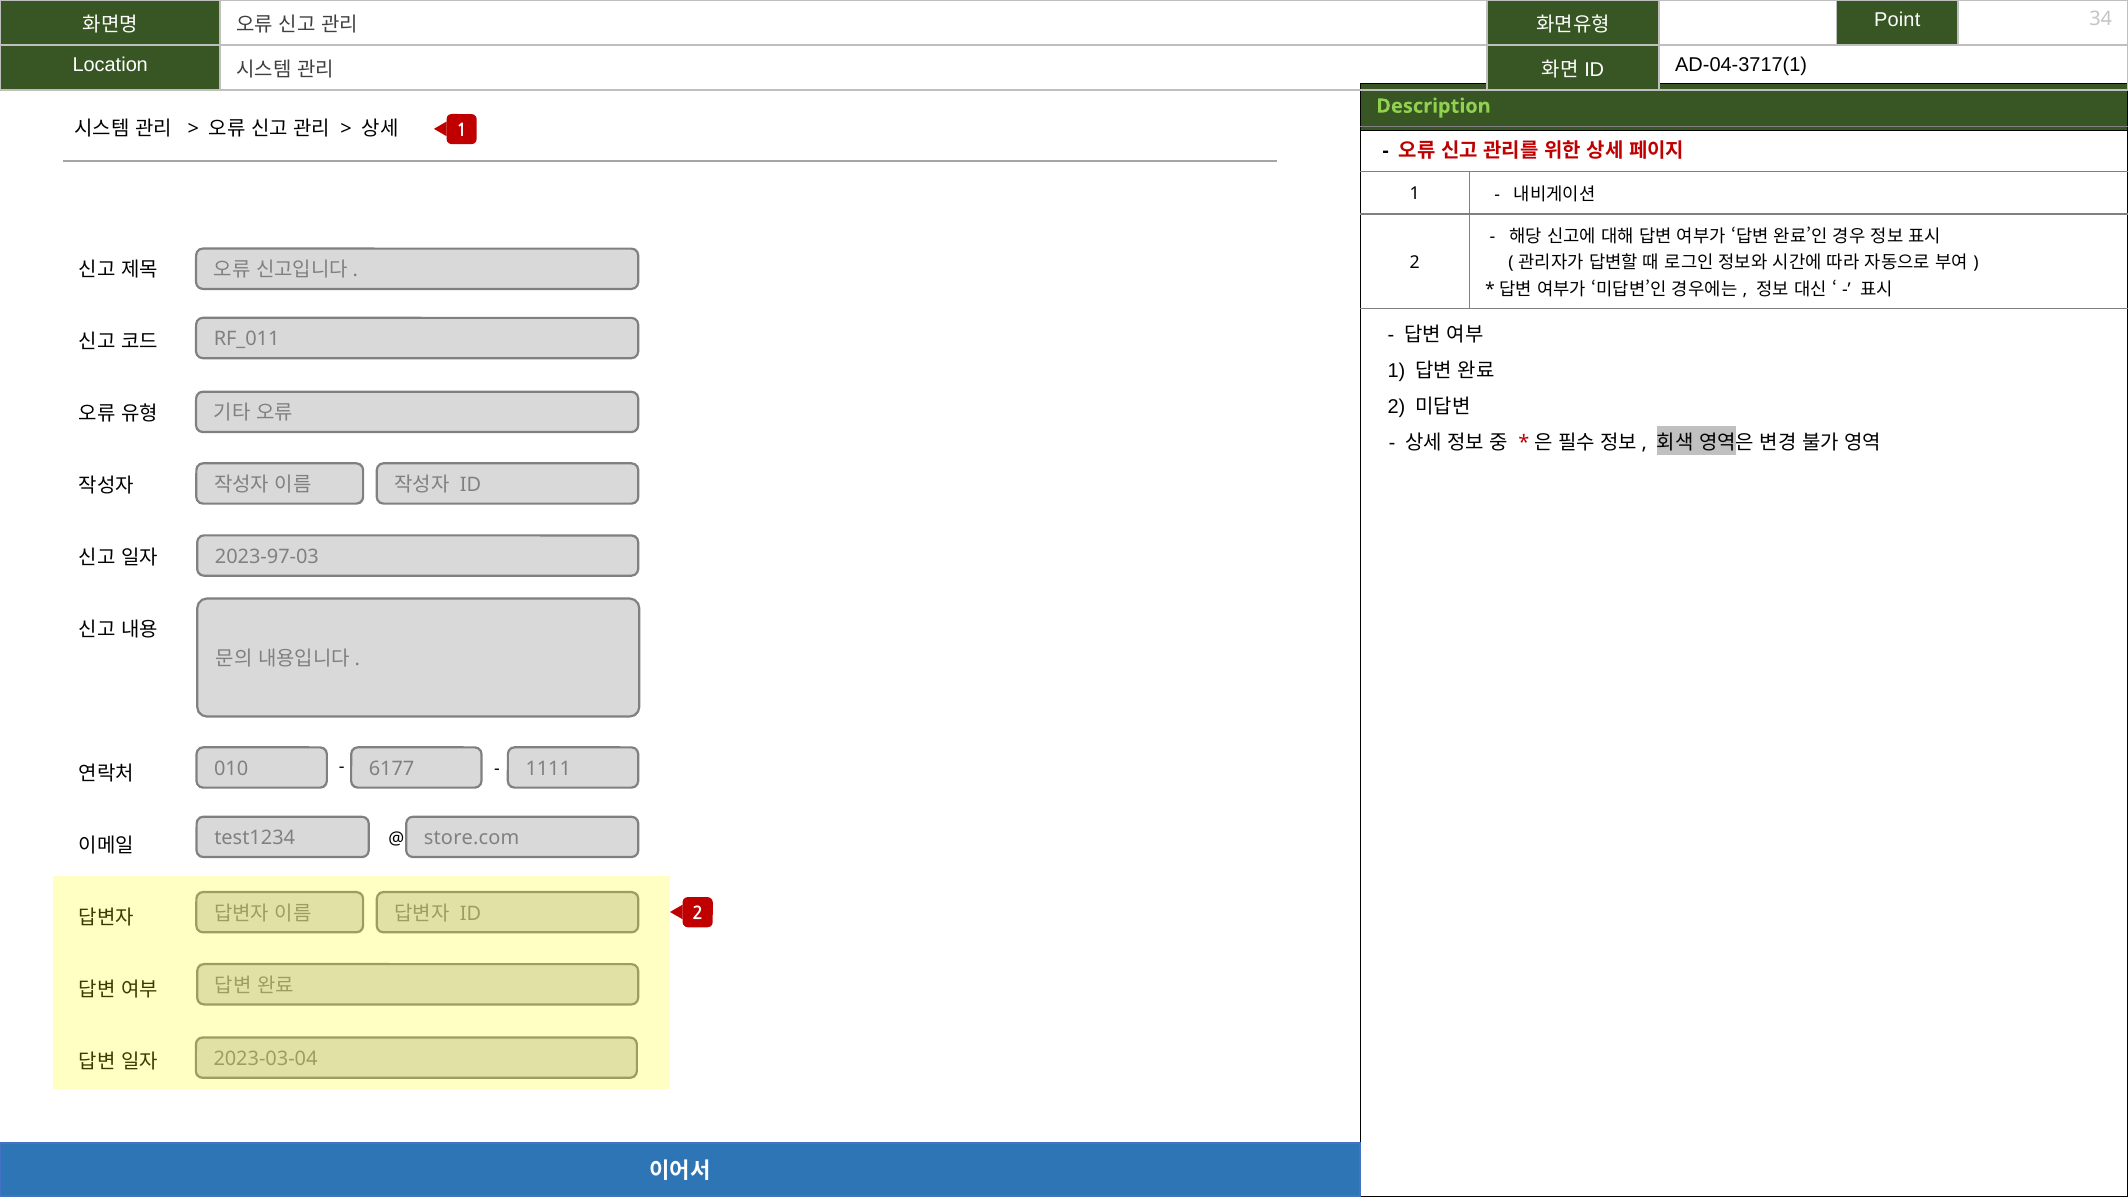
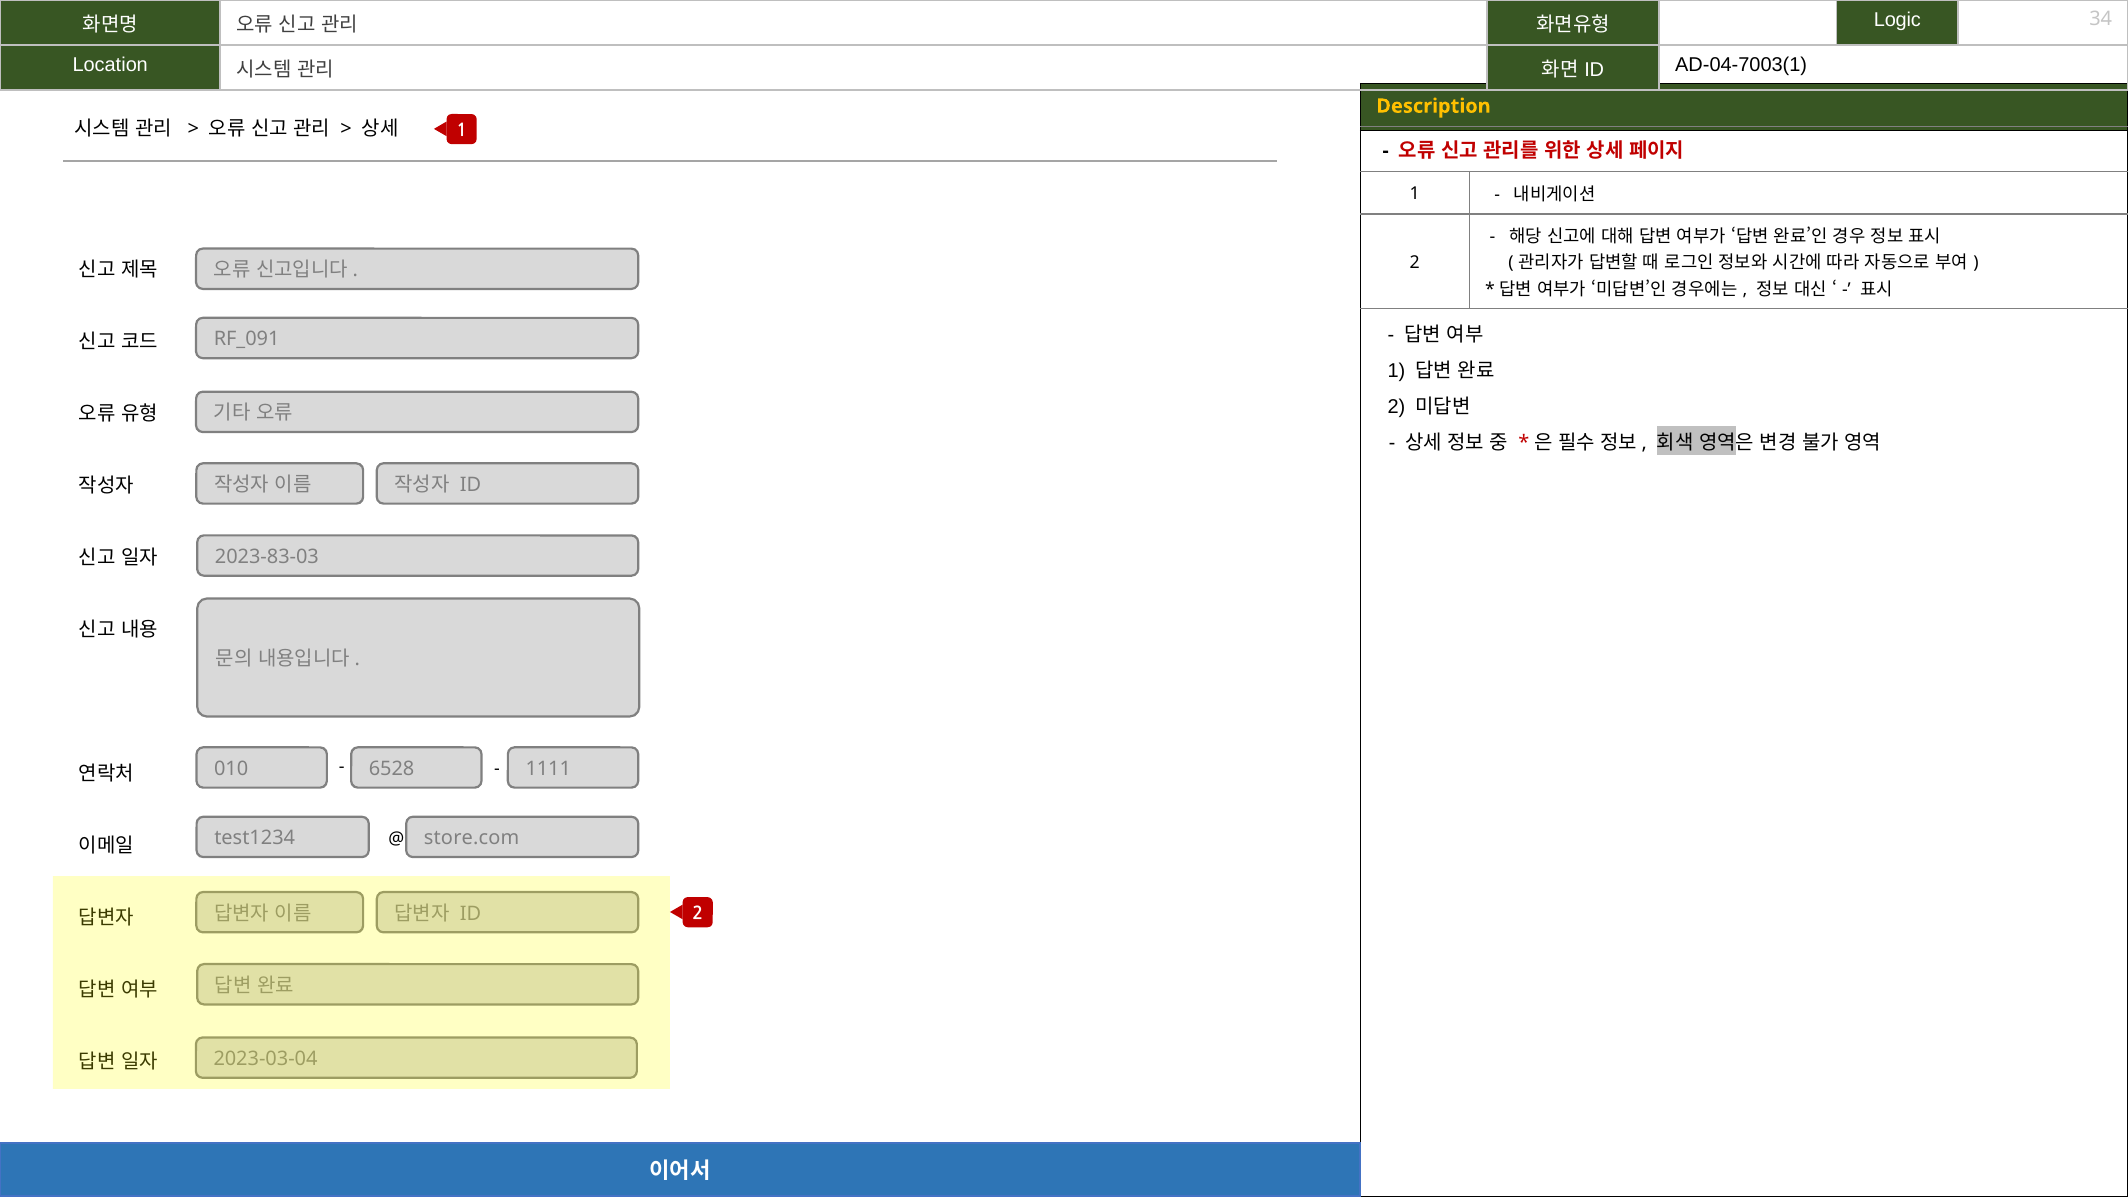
Point: Point -> Logic (1897, 19)
AD-04-3717(1: AD-04-3717(1 -> AD-04-7003(1 (1741, 64)
Description colour: light green -> yellow (1434, 106)
RF_011: RF_011 -> RF_091 (247, 339)
2023-97-03: 2023-97-03 -> 2023-83-03 (267, 557)
6177: 6177 -> 6528 (392, 769)
